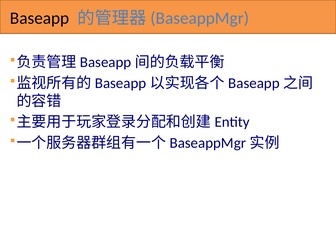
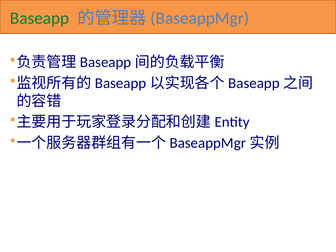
Baseapp colour: black -> green (40, 18)
